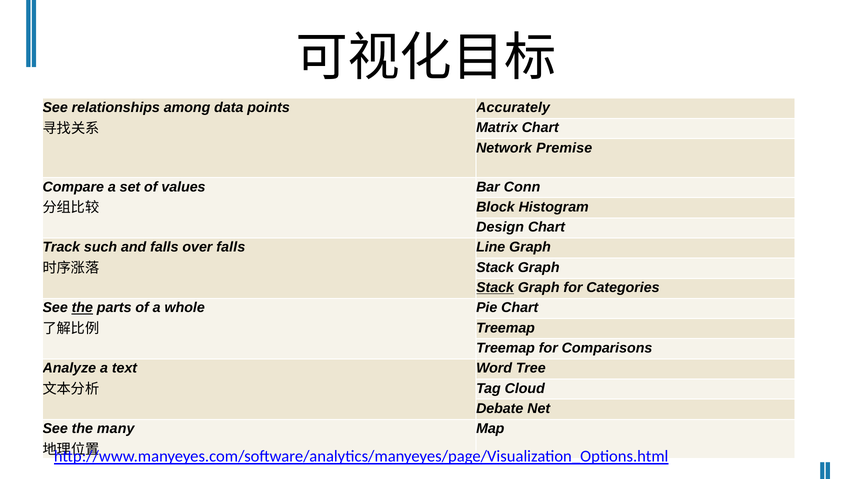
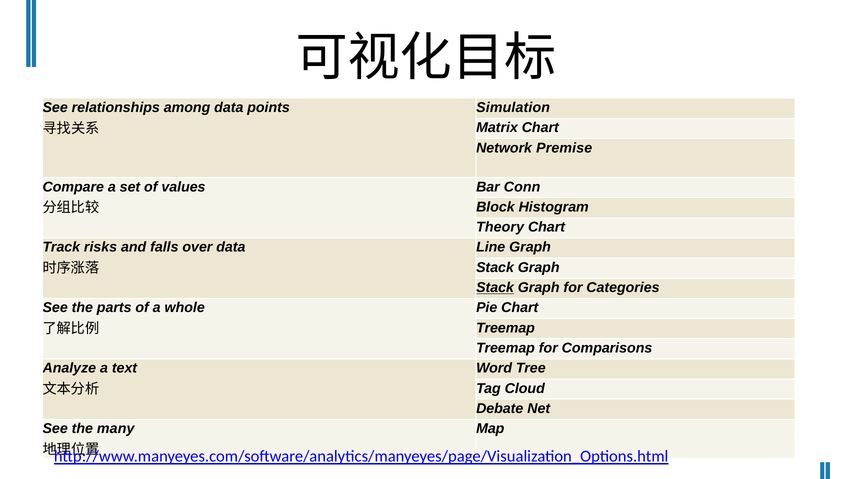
Accurately: Accurately -> Simulation (513, 108)
Design: Design -> Theory (500, 227)
such: such -> risks (101, 247)
over falls: falls -> data (231, 247)
the underline: present -> none (82, 308)
